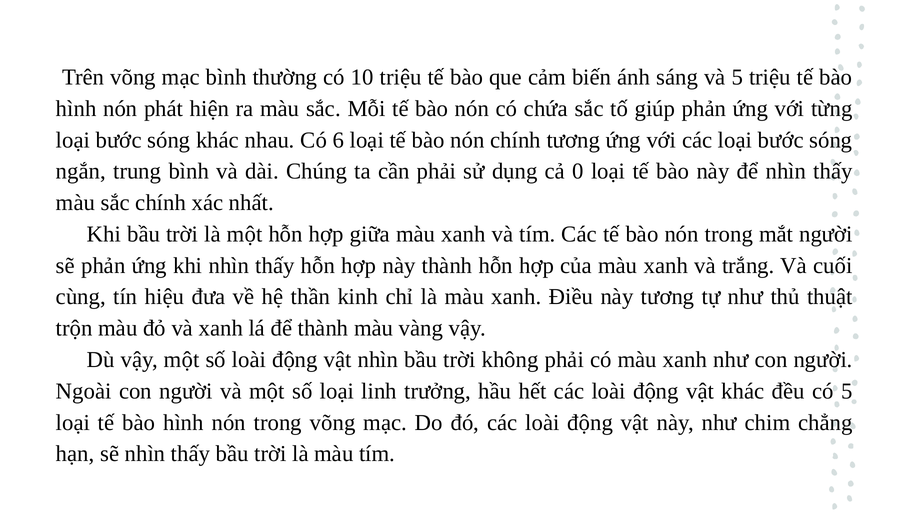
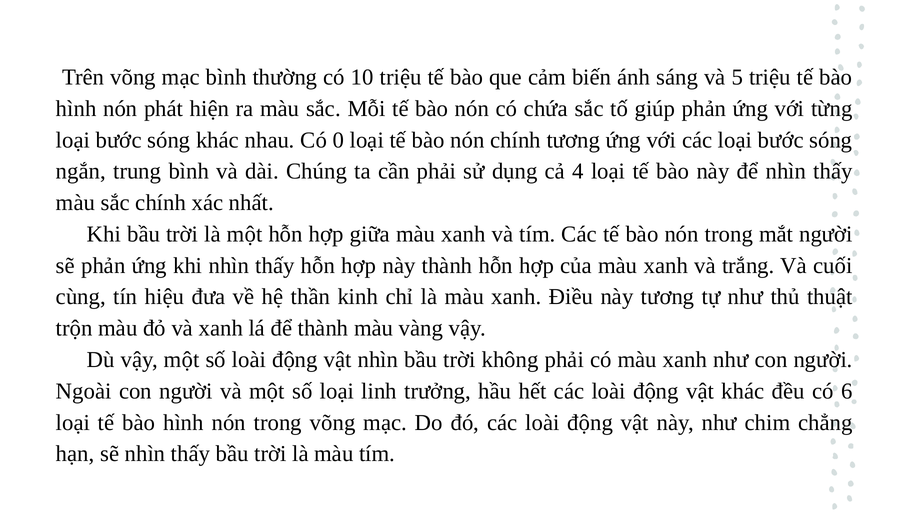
6: 6 -> 0 (338, 140)
0: 0 -> 4 (578, 171)
có 5: 5 -> 6 (847, 391)
